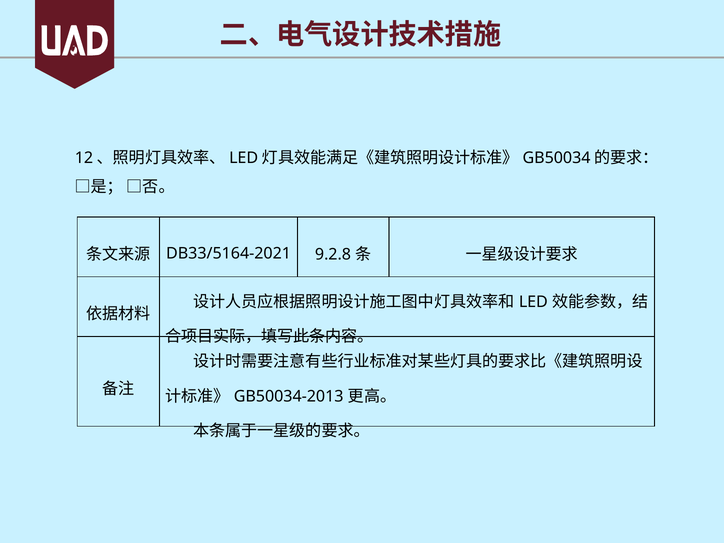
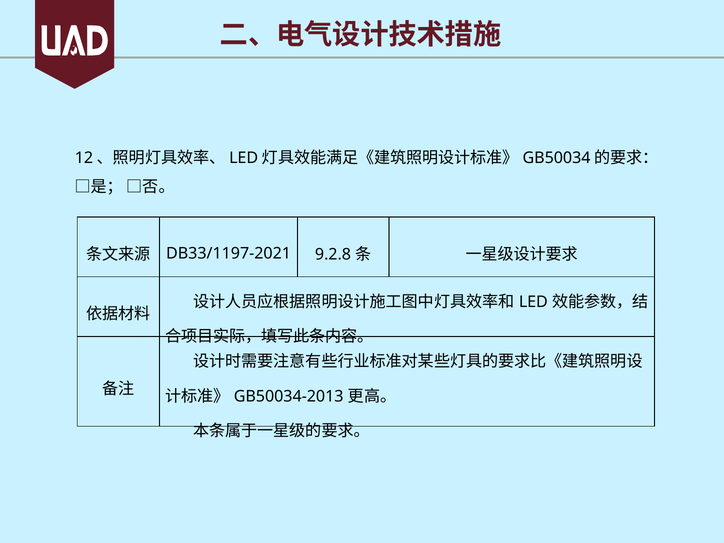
DB33/5164-2021: DB33/5164-2021 -> DB33/1197-2021 (229, 253)
